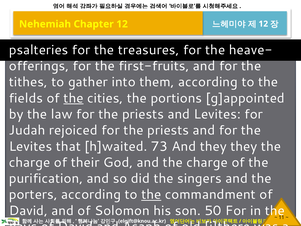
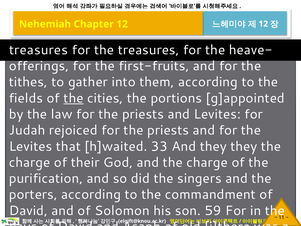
psalteries: psalteries -> treasures (39, 50)
73: 73 -> 33 (159, 146)
the underline: present -> none (151, 194)
50: 50 -> 59 (213, 210)
